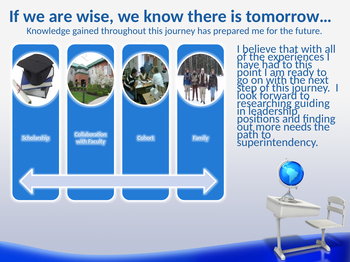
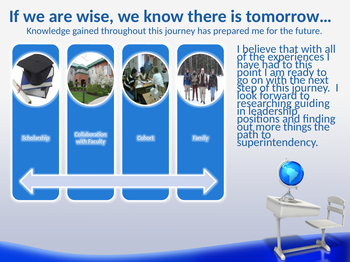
needs: needs -> things (297, 127)
